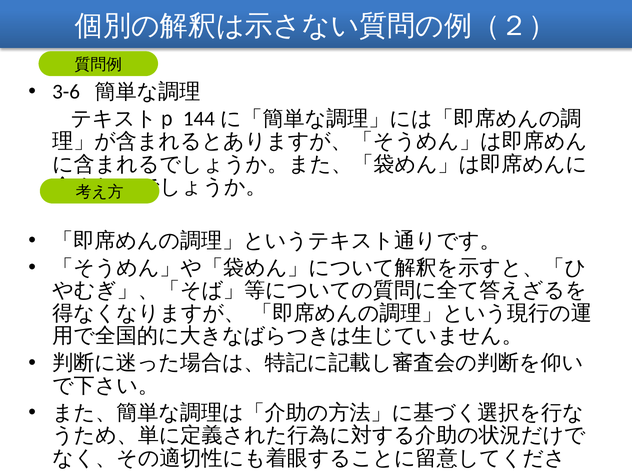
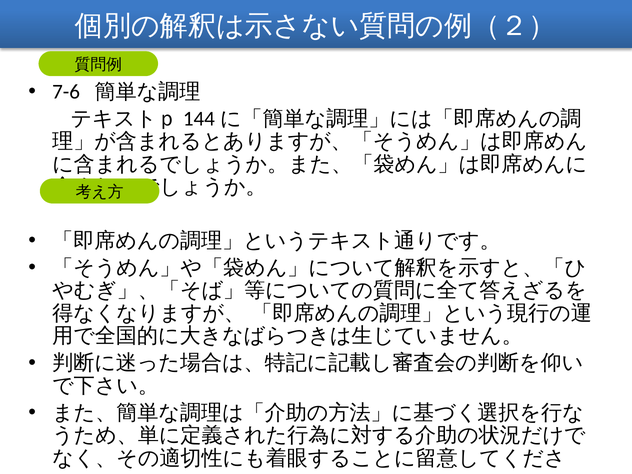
3-6: 3-6 -> 7-6 (66, 92)
